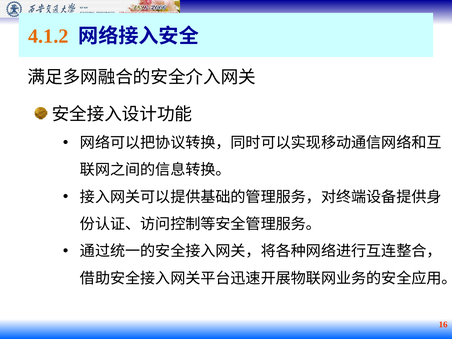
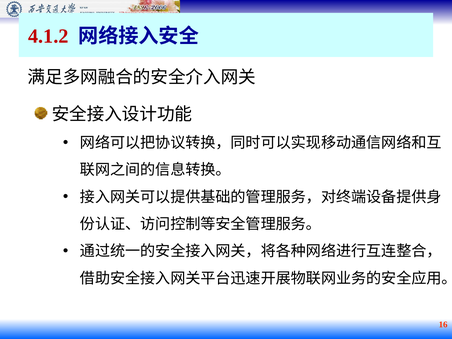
4.1.2 colour: orange -> red (48, 36)
